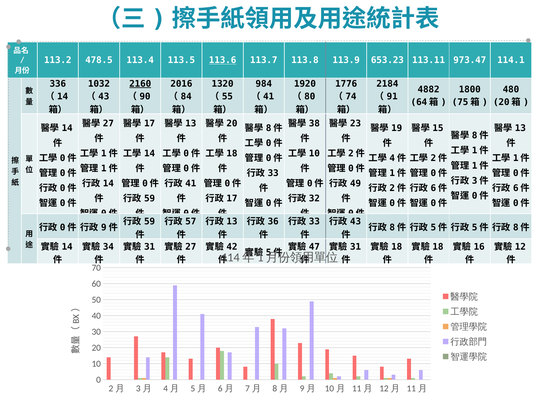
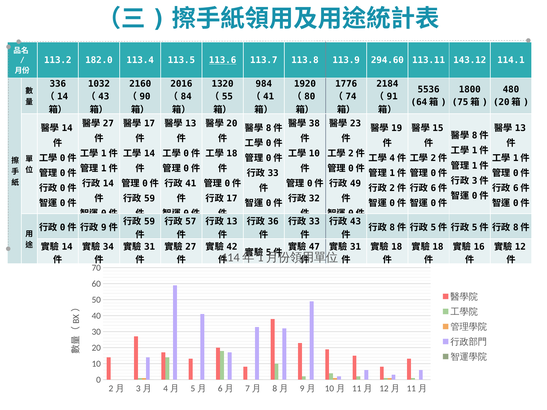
478.5: 478.5 -> 182.0 (99, 60)
653.23: 653.23 -> 294.60 (387, 60)
973.47: 973.47 -> 143.12 (470, 60)
2160 underline: present -> none (140, 84)
4882: 4882 -> 5536 (429, 89)
